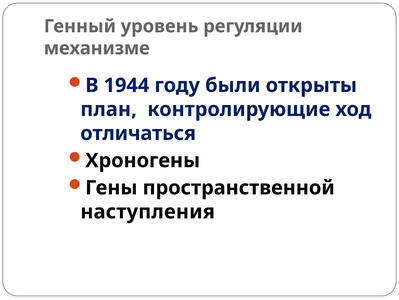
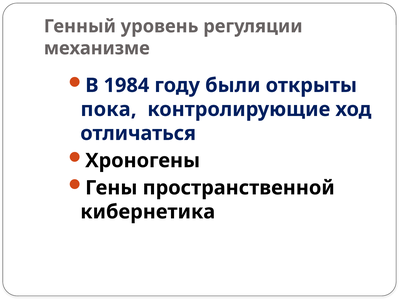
1944: 1944 -> 1984 (126, 85)
план: план -> пока (109, 109)
наступления: наступления -> кибернетика (148, 211)
